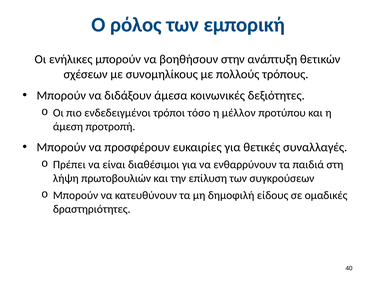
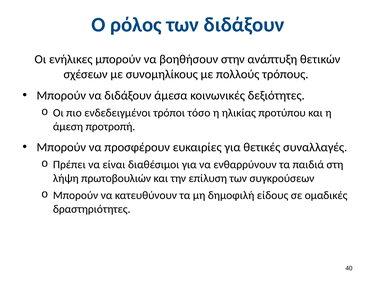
των εμπορική: εμπορική -> διδάξουν (244, 25)
μέλλον: μέλλον -> ηλικίας (239, 113)
